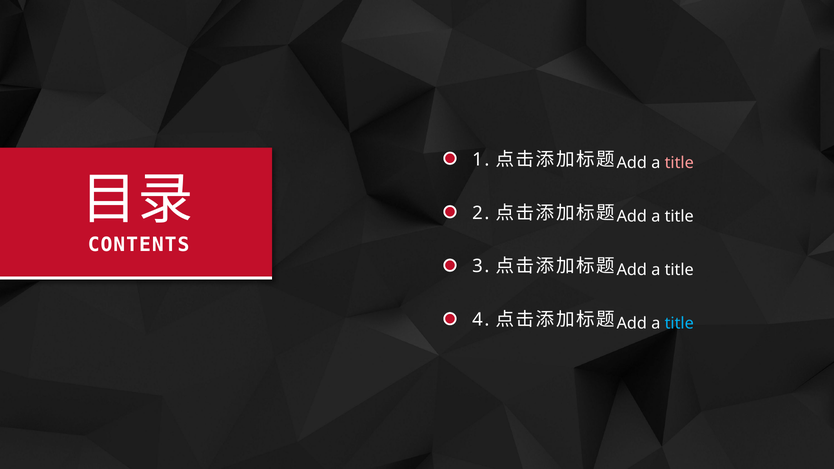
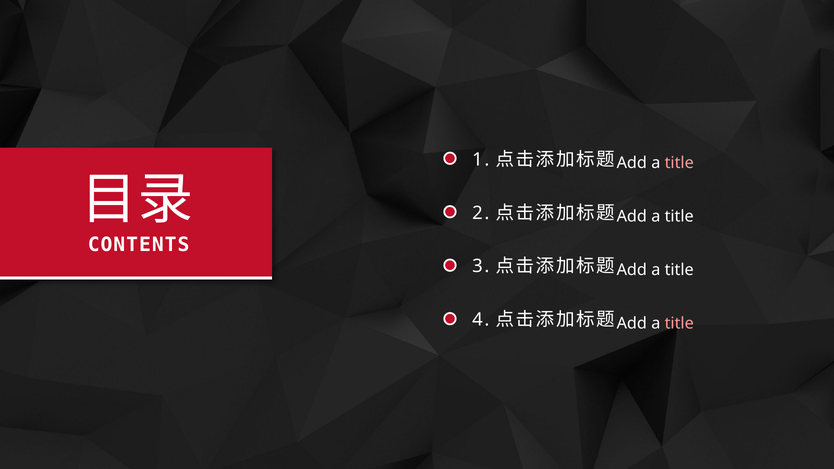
title colour: light blue -> pink (679, 324)
